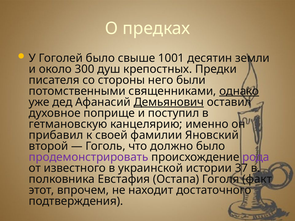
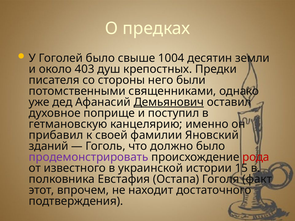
1001: 1001 -> 1004 (171, 58)
300: 300 -> 403 (85, 69)
однако underline: present -> none (239, 91)
второй: второй -> зданий (49, 146)
рода colour: purple -> red (256, 157)
37: 37 -> 15 (241, 168)
